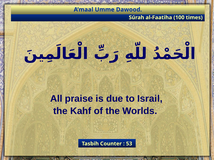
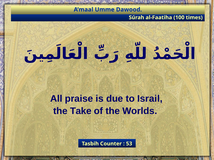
Kahf: Kahf -> Take (81, 111)
